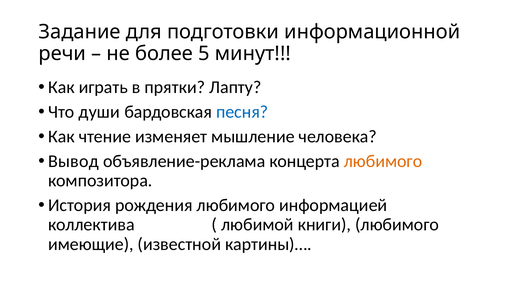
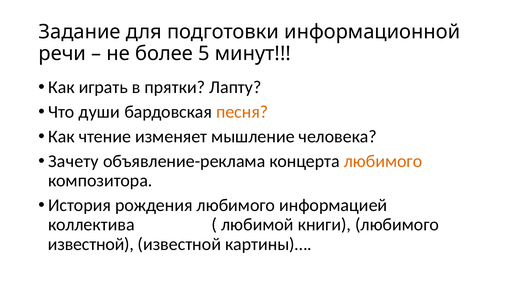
песня colour: blue -> orange (242, 112)
Вывод: Вывод -> Зачету (74, 161)
имеющие: имеющие -> известной (91, 244)
